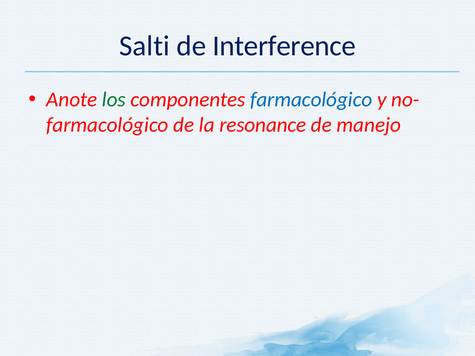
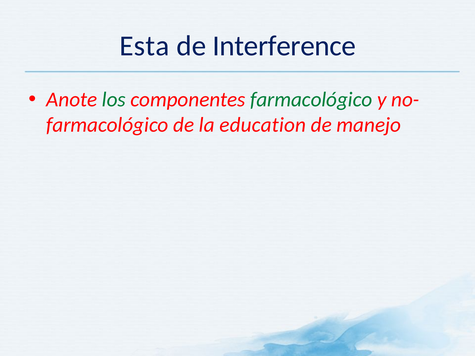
Salti: Salti -> Esta (144, 46)
farmacológico colour: blue -> green (311, 100)
resonance: resonance -> education (263, 125)
